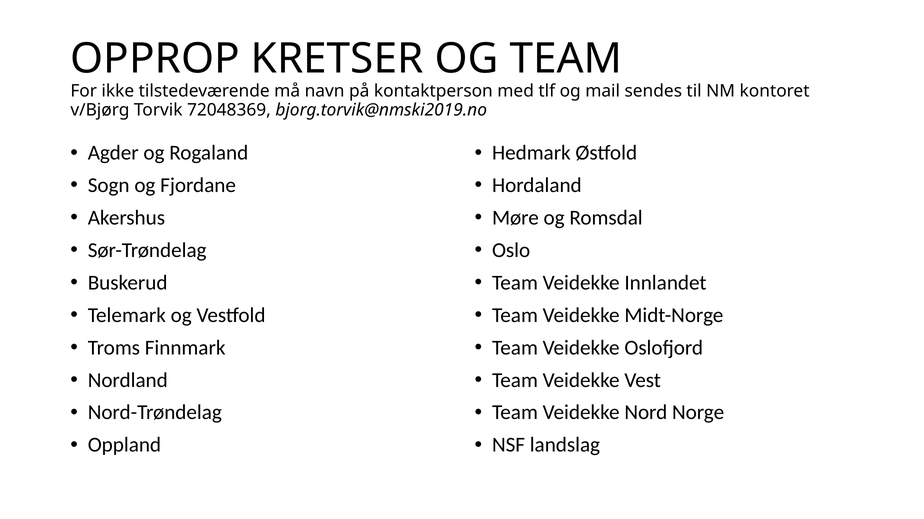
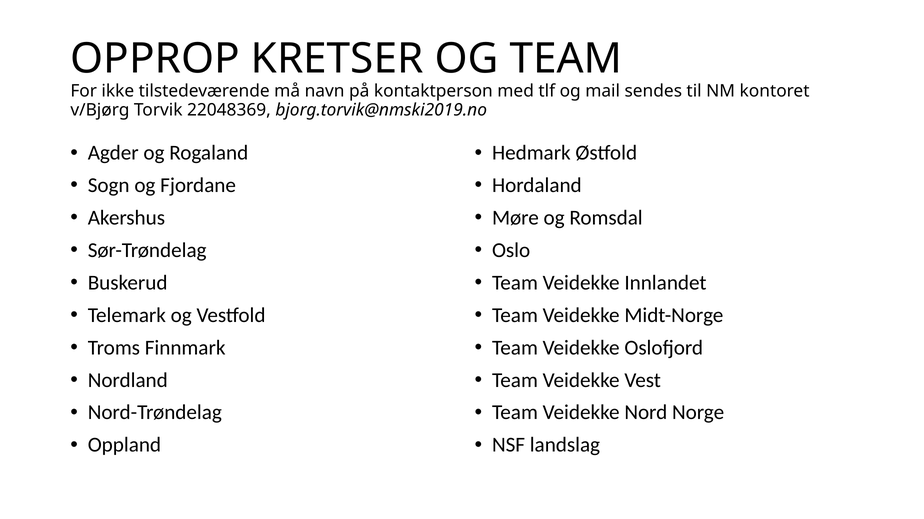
72048369: 72048369 -> 22048369 (229, 110)
